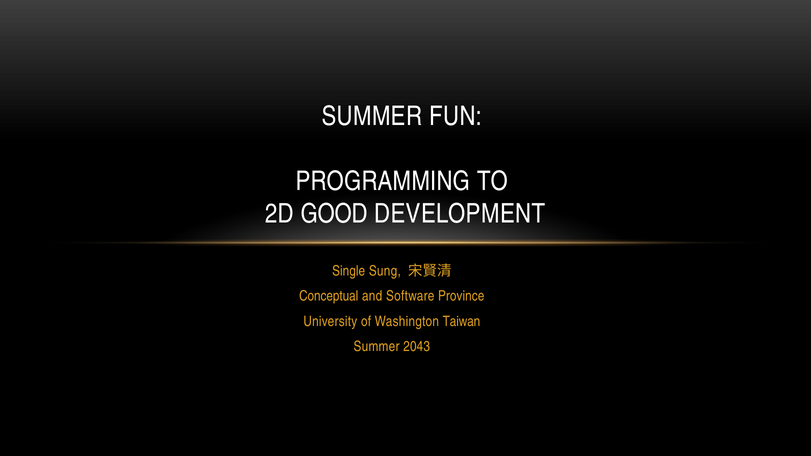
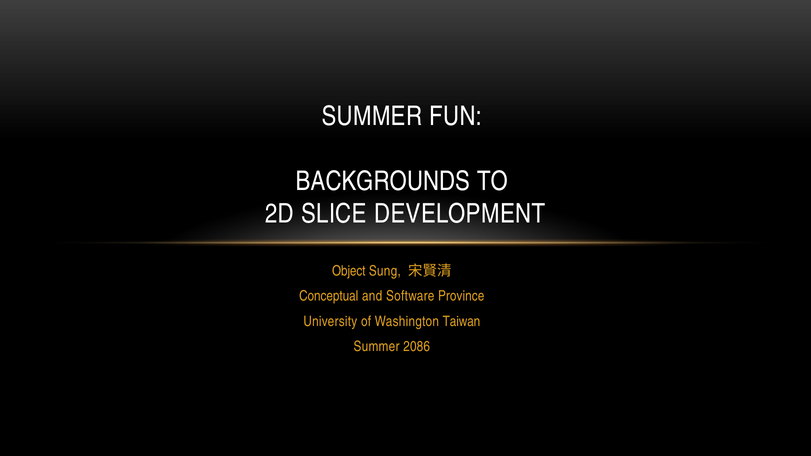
PROGRAMMING: PROGRAMMING -> BACKGROUNDS (383, 181)
GOOD: GOOD -> SLICE (334, 214)
Single: Single -> Object (349, 271)
2043: 2043 -> 2086 (417, 347)
